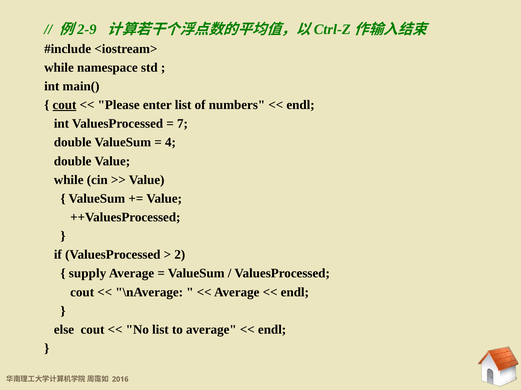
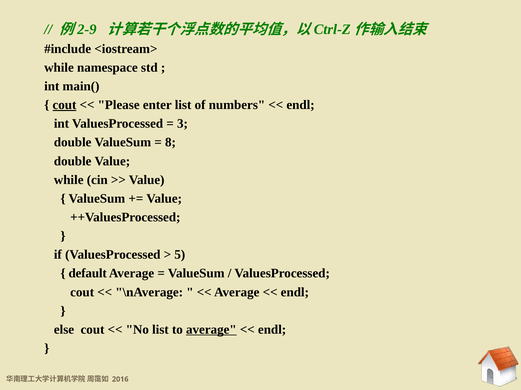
7: 7 -> 3 (182, 124)
4: 4 -> 8 (170, 143)
2: 2 -> 5 (180, 255)
supply: supply -> default (88, 274)
average underline: none -> present (211, 330)
